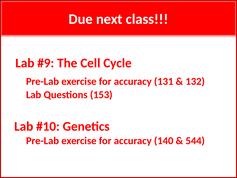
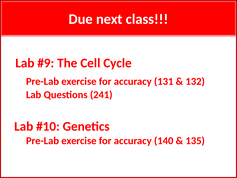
153: 153 -> 241 (101, 95)
544: 544 -> 135 (195, 141)
